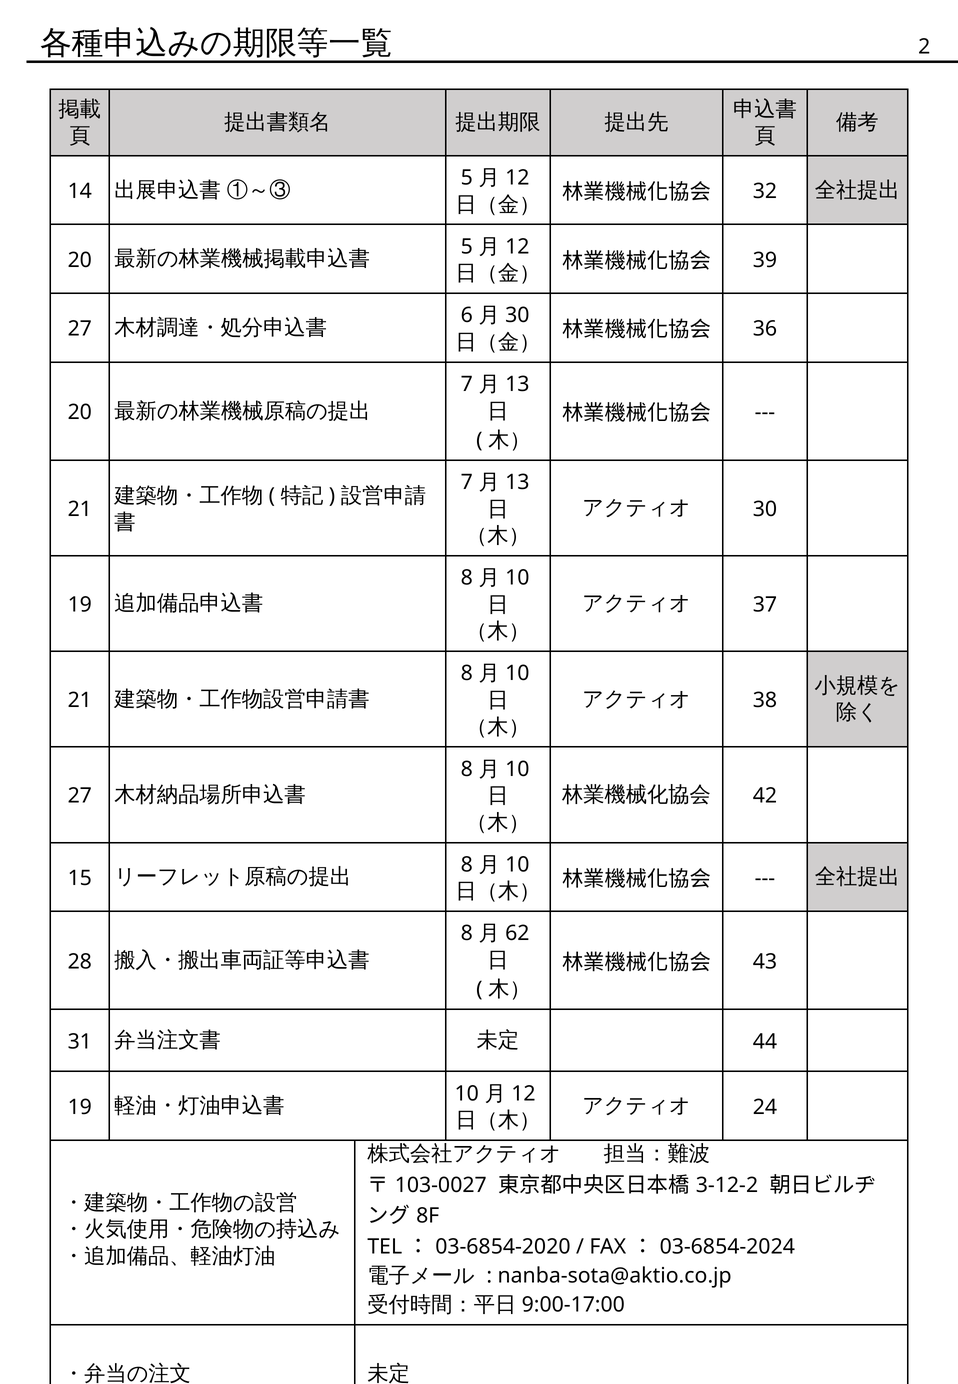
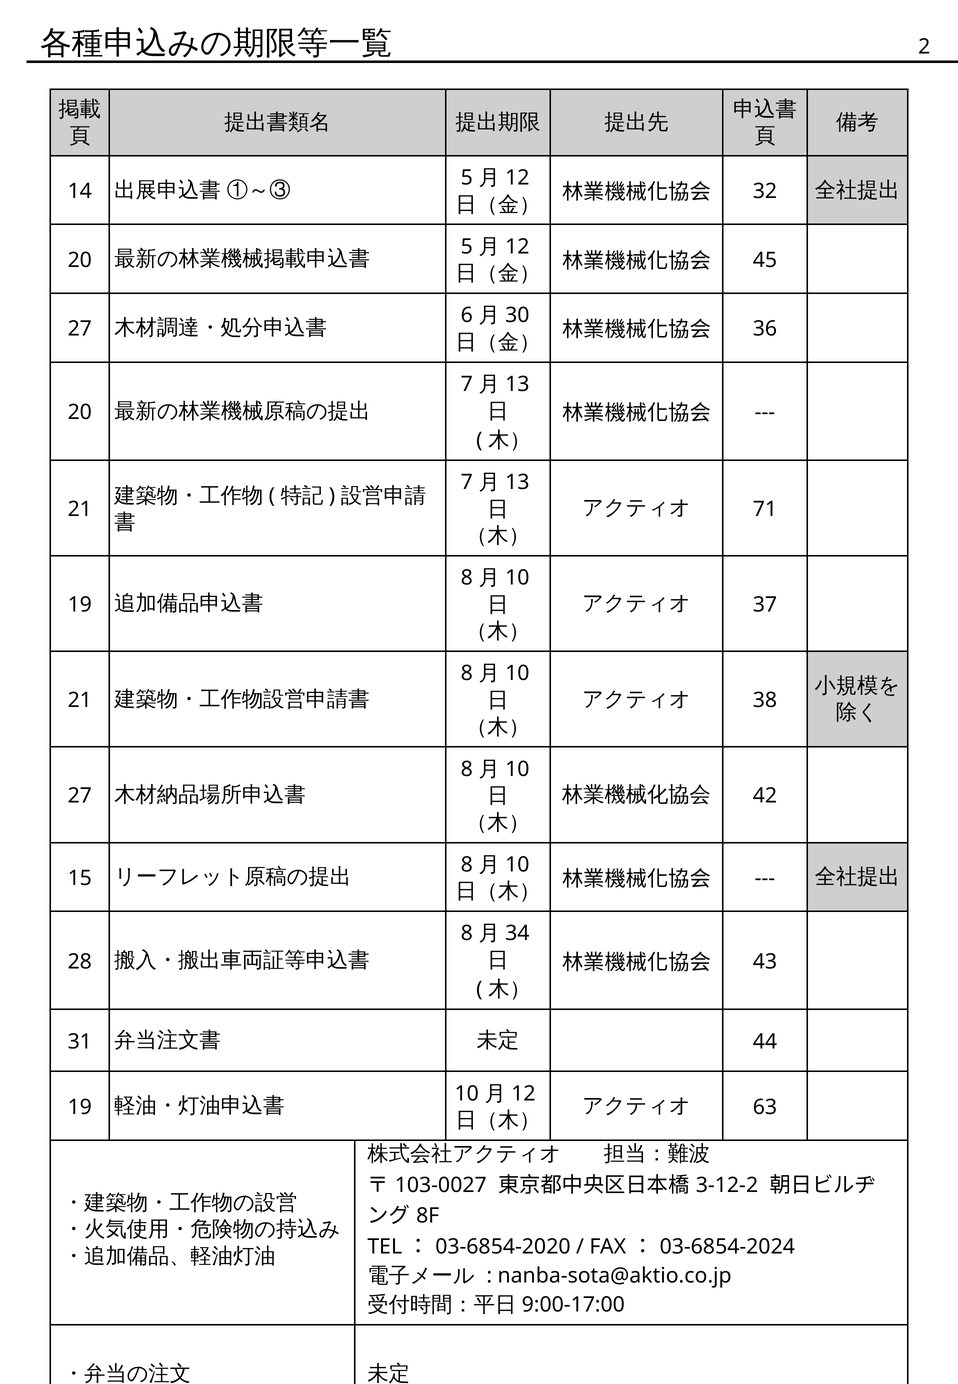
39: 39 -> 45 (765, 260)
30: 30 -> 71 (765, 509)
62: 62 -> 34 (517, 933)
24: 24 -> 63 (765, 1107)
